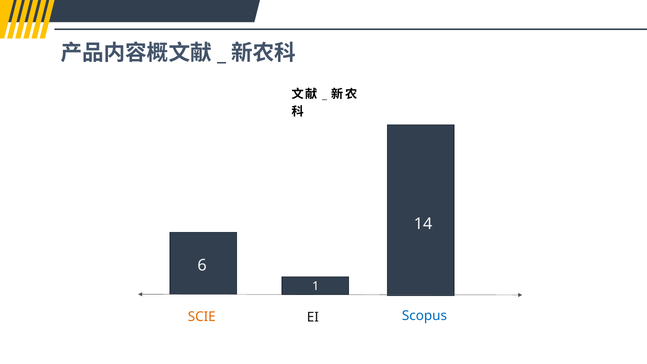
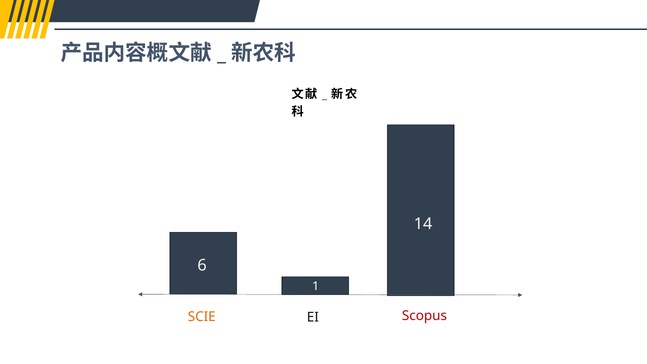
Scopus colour: blue -> red (424, 316)
